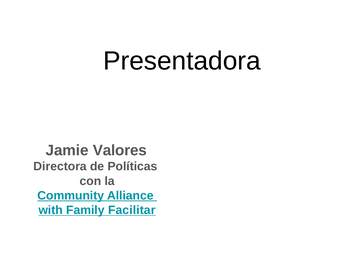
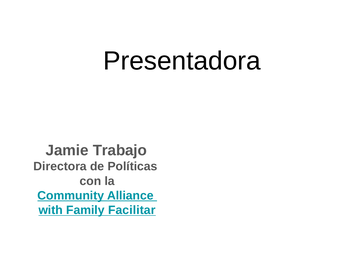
Valores: Valores -> Trabajo (120, 150)
